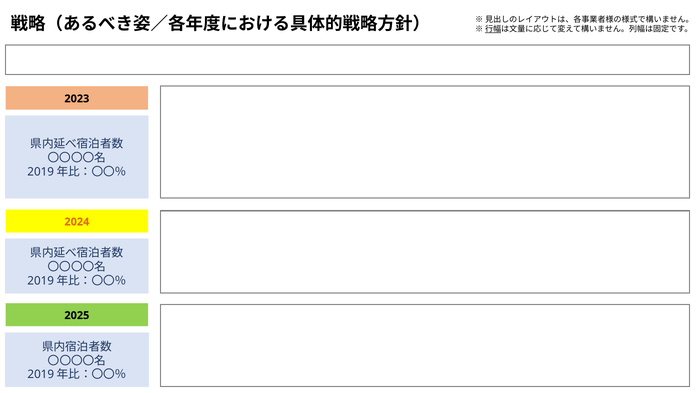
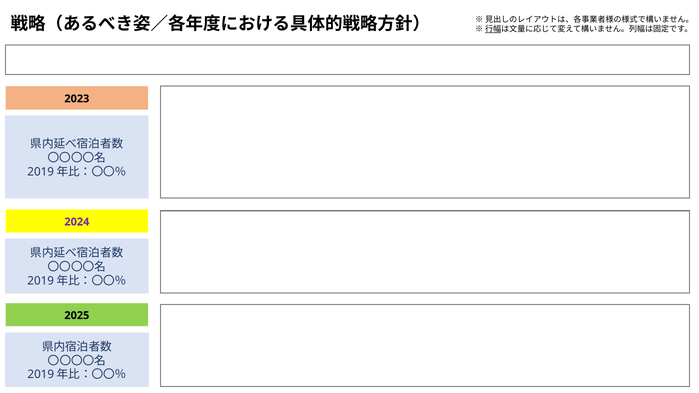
2024 colour: orange -> purple (77, 222)
